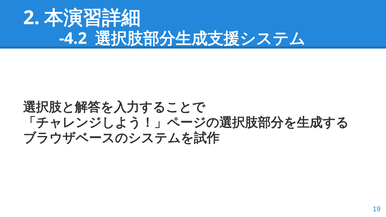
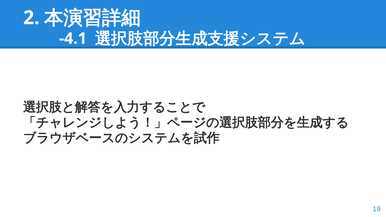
-4.2: -4.2 -> -4.1 (73, 39)
